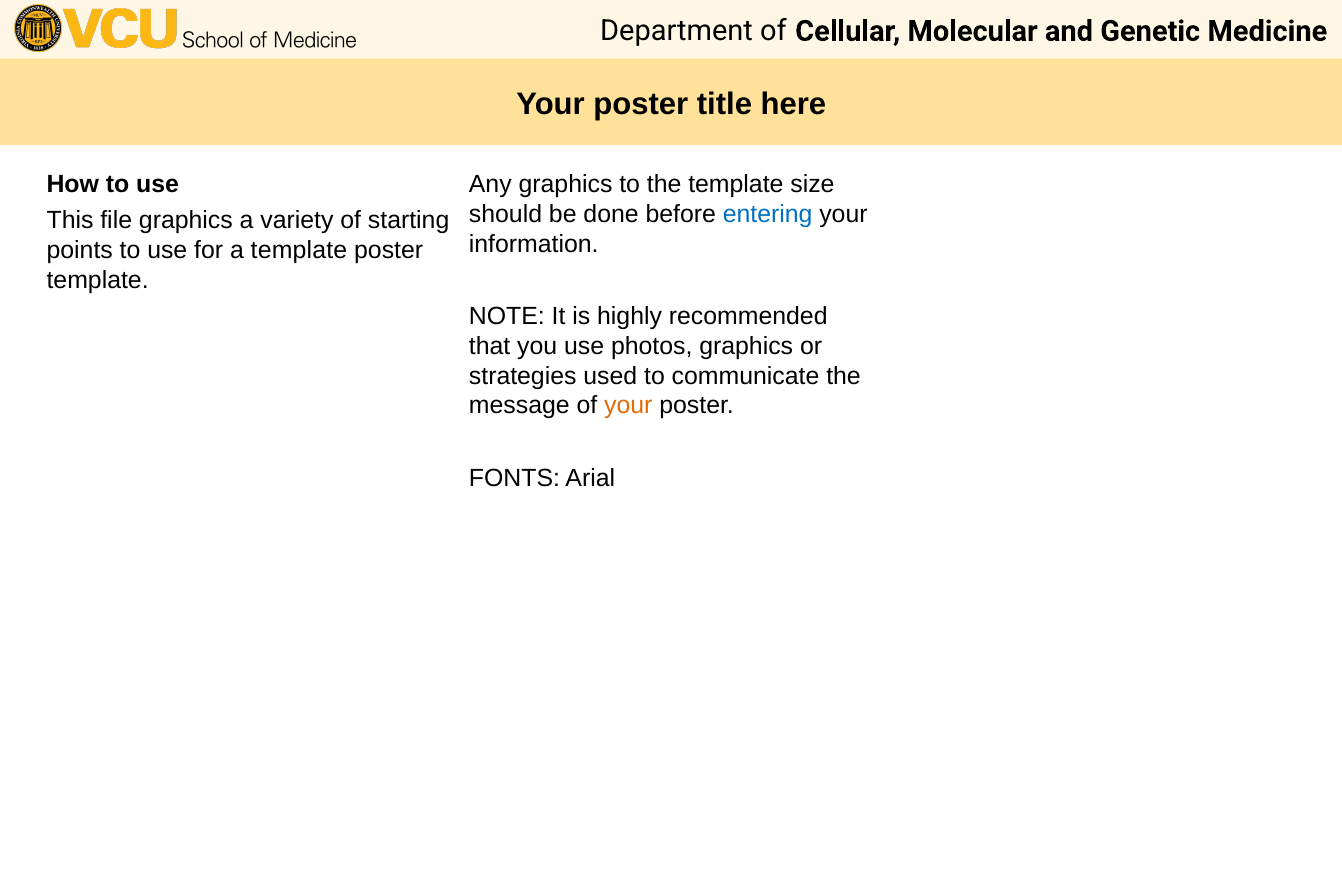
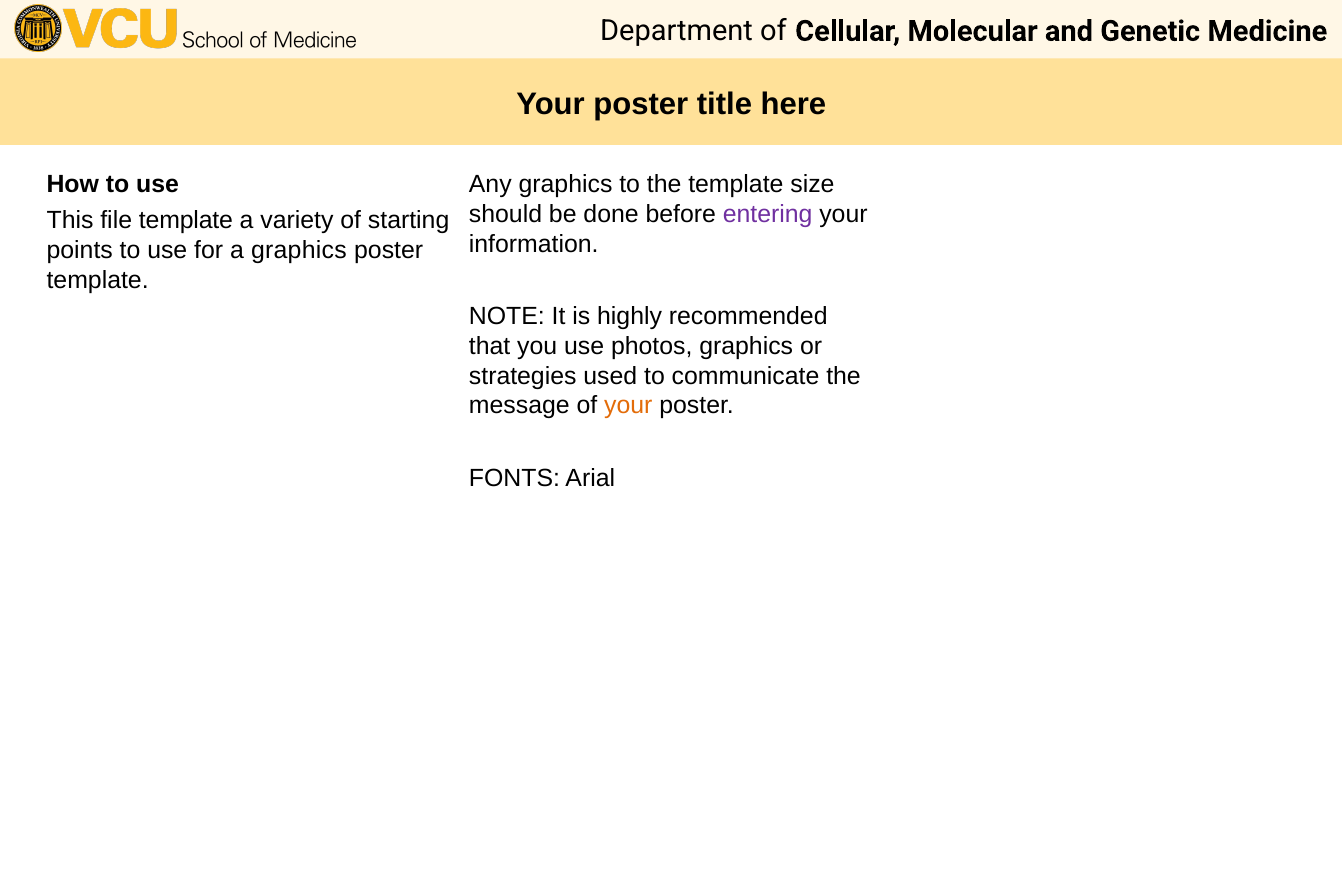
entering colour: blue -> purple (768, 214)
file graphics: graphics -> template (186, 220)
a template: template -> graphics (299, 250)
